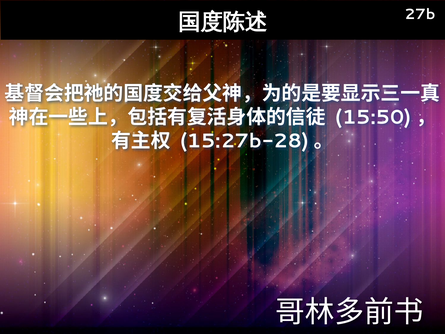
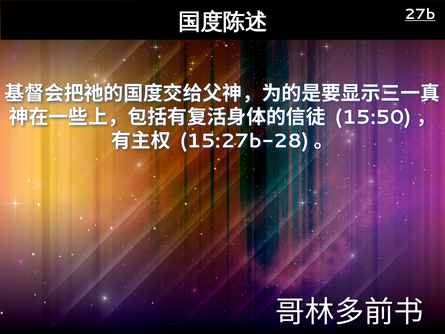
27b underline: none -> present (420, 14)
